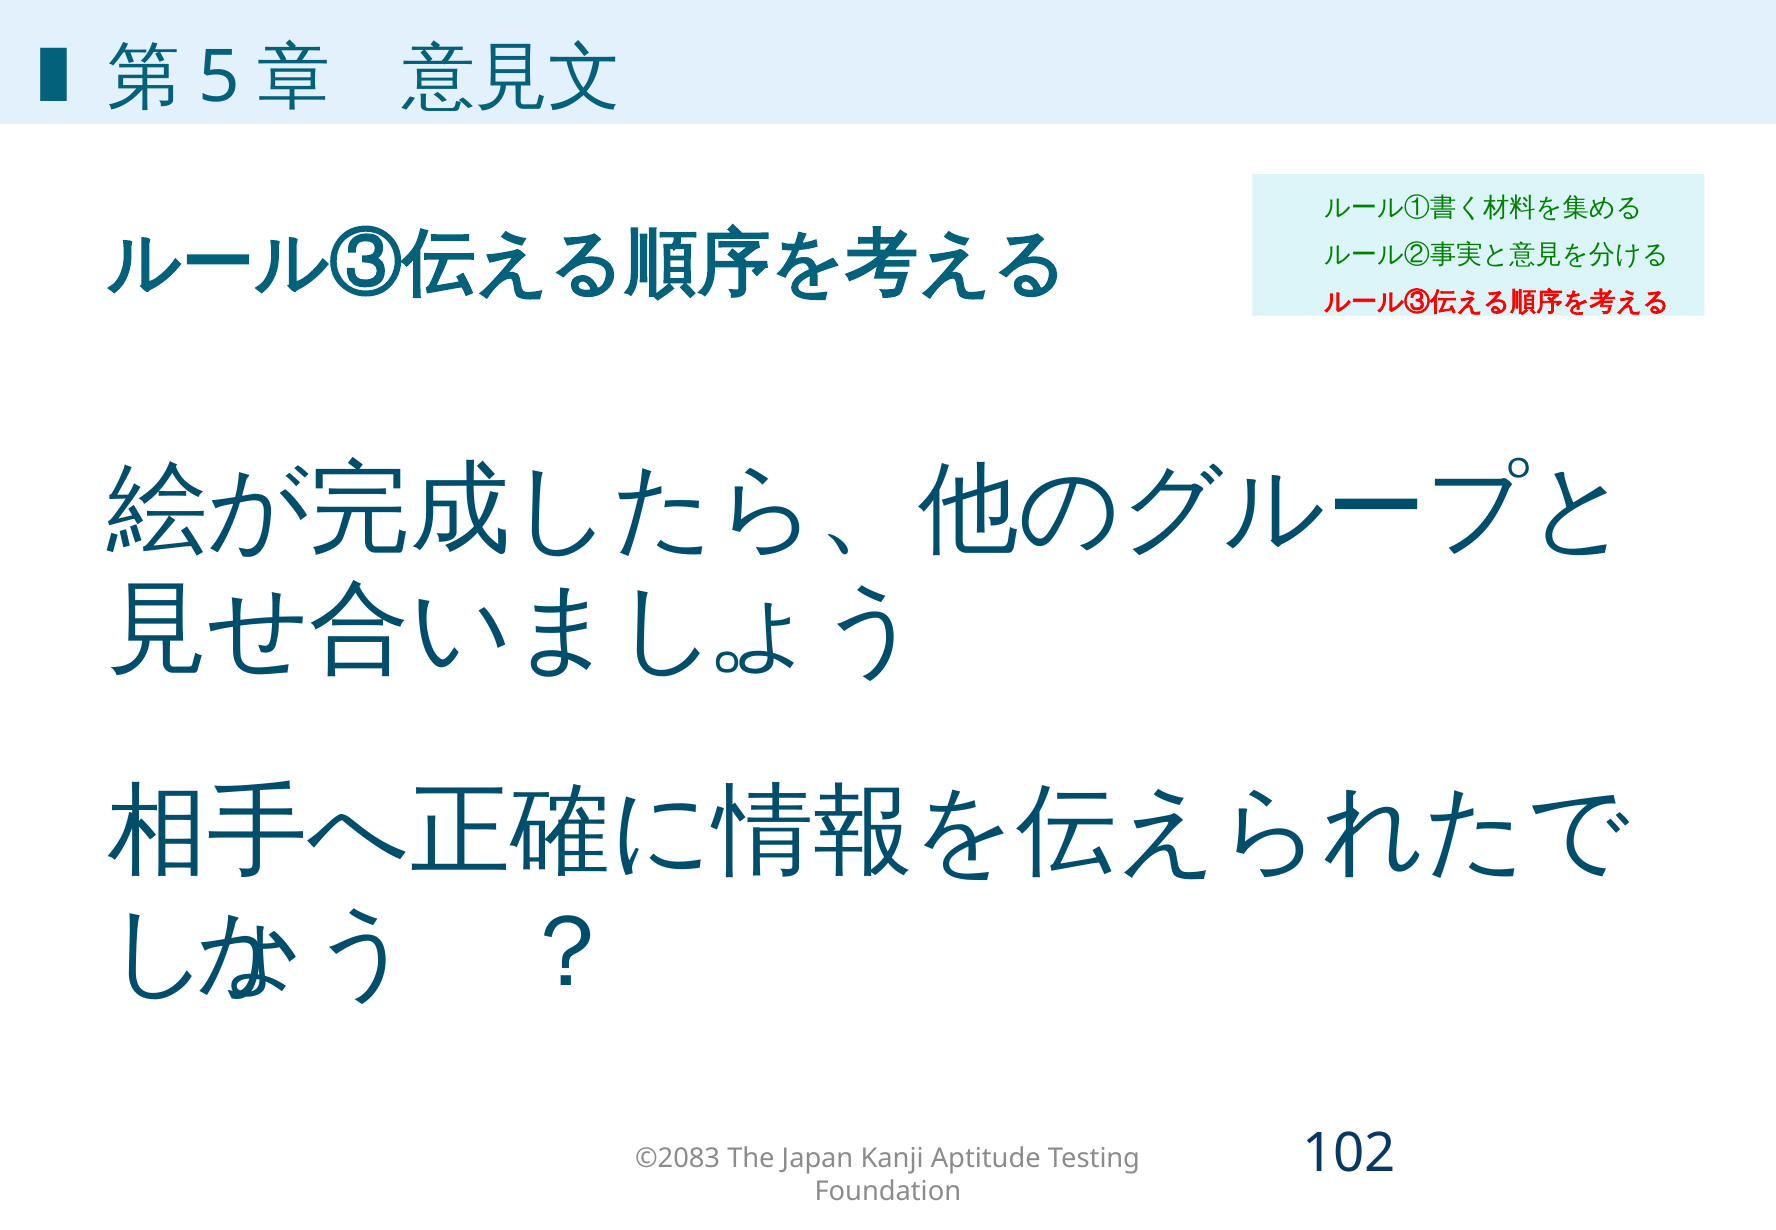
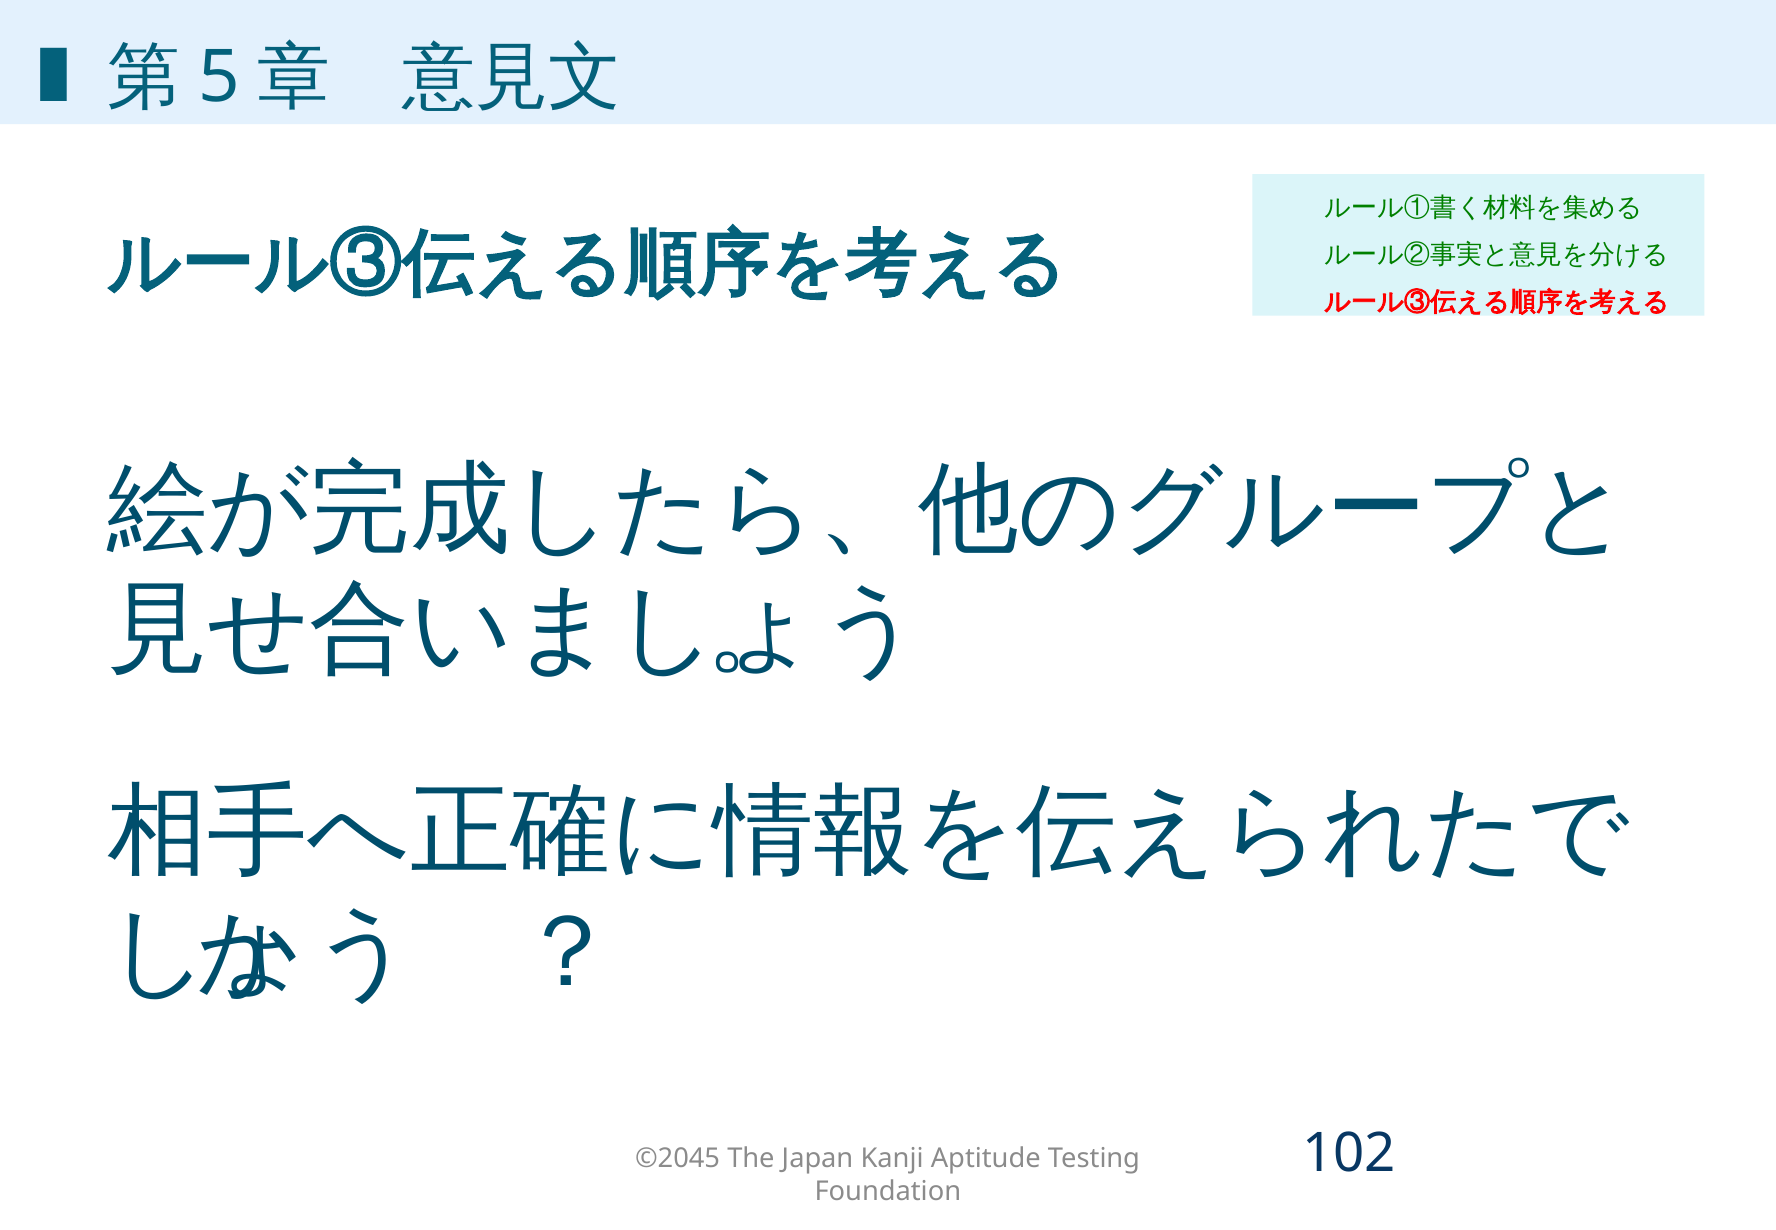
©2083: ©2083 -> ©2045 (678, 1158)
